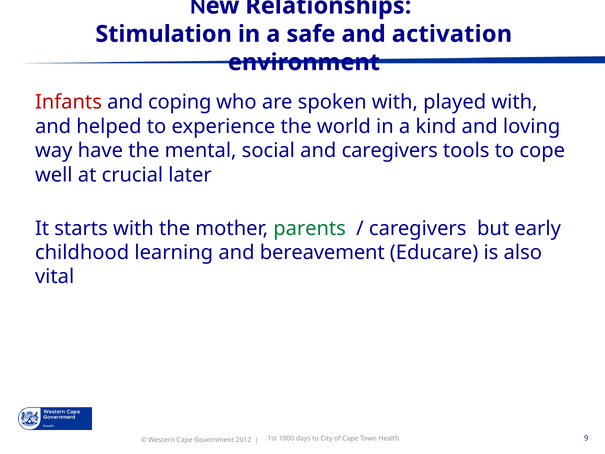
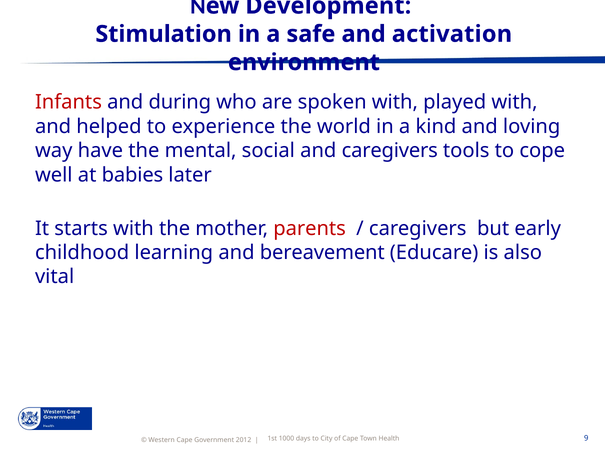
Relationships: Relationships -> Development (328, 6)
coping: coping -> during (180, 102)
crucial: crucial -> babies (132, 175)
parents colour: green -> red (310, 228)
